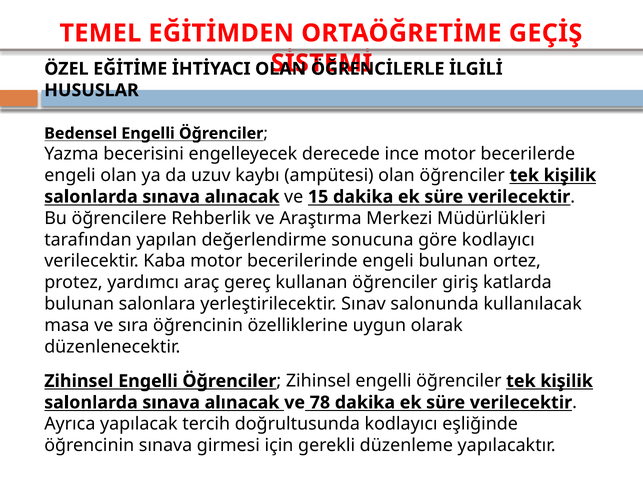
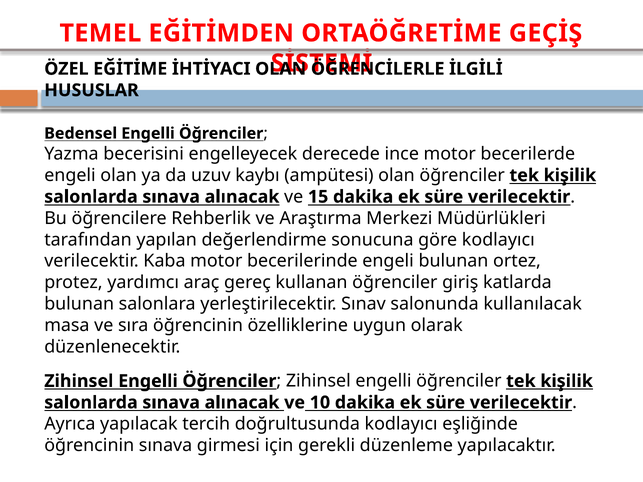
78: 78 -> 10 (320, 403)
